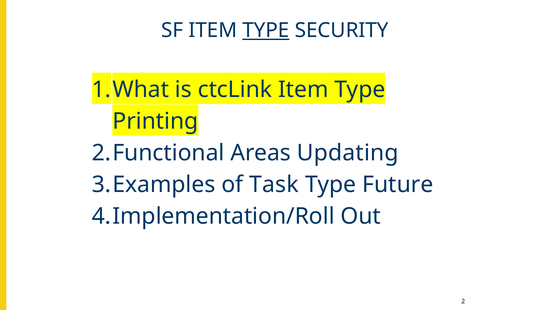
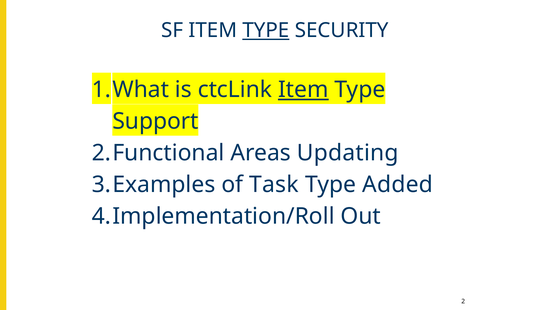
Item underline: none -> present (303, 89)
Printing: Printing -> Support (155, 121)
Future: Future -> Added (398, 184)
